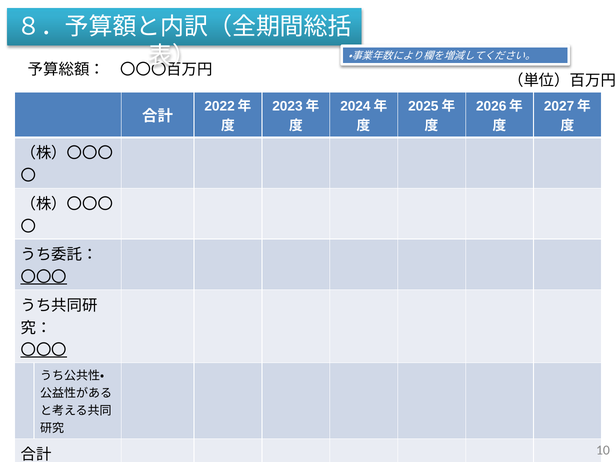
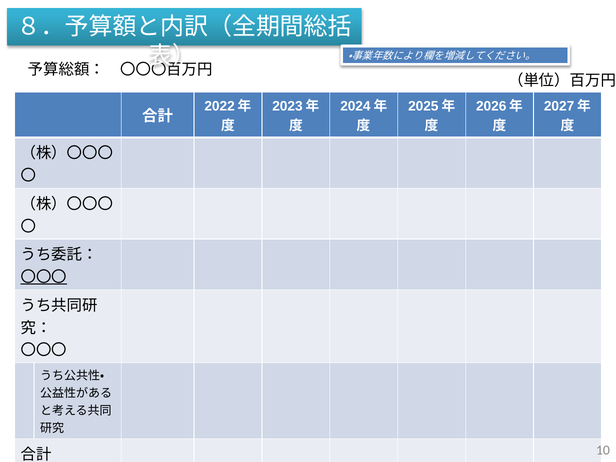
〇〇〇 underline: present -> none (44, 350)
